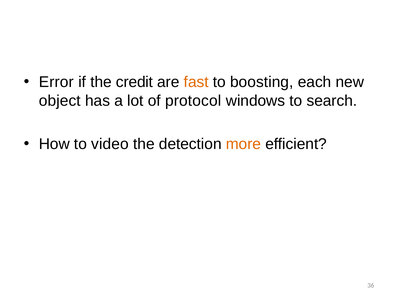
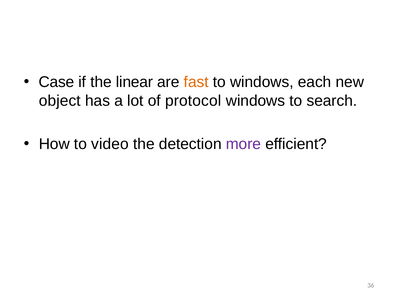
Error: Error -> Case (56, 82)
credit: credit -> linear (135, 82)
to boosting: boosting -> windows (262, 82)
more colour: orange -> purple (243, 144)
